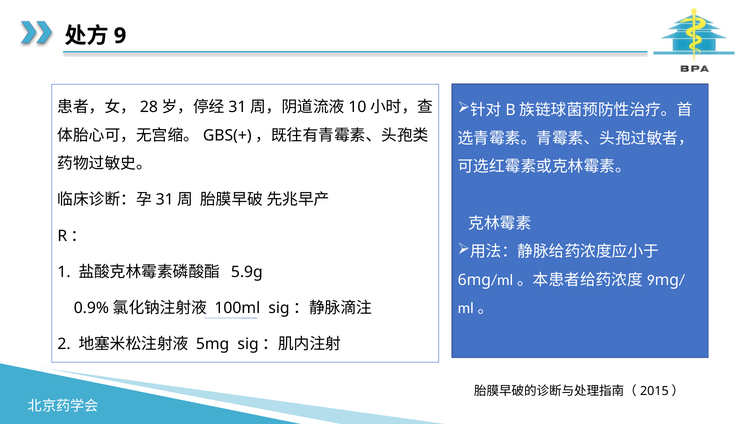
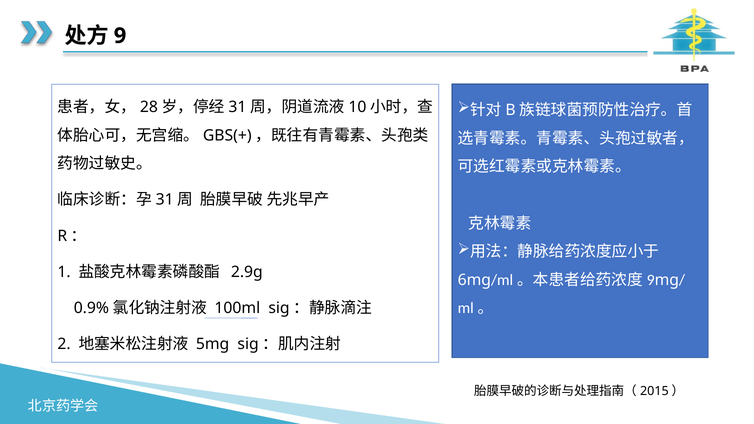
5.9g: 5.9g -> 2.9g (247, 272)
